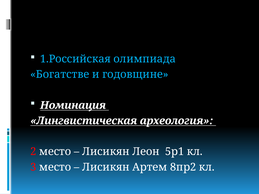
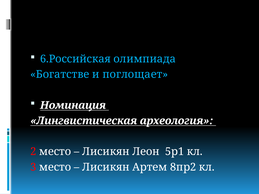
1.Российская: 1.Российская -> 6.Российская (75, 59)
годовщине: годовщине -> поглощает (135, 74)
